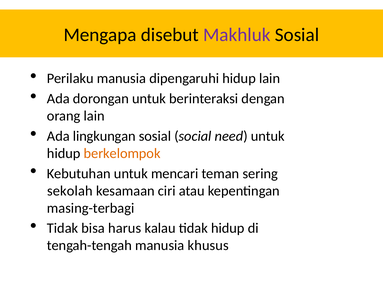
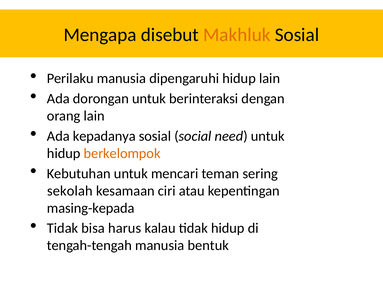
Makhluk colour: purple -> orange (237, 35)
lingkungan: lingkungan -> kepadanya (104, 136)
masing-terbagi: masing-terbagi -> masing-kepada (91, 208)
khusus: khusus -> bentuk (208, 246)
